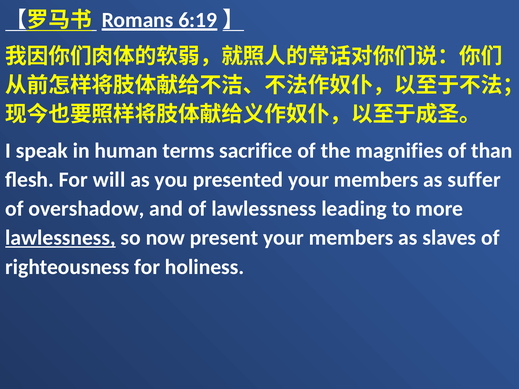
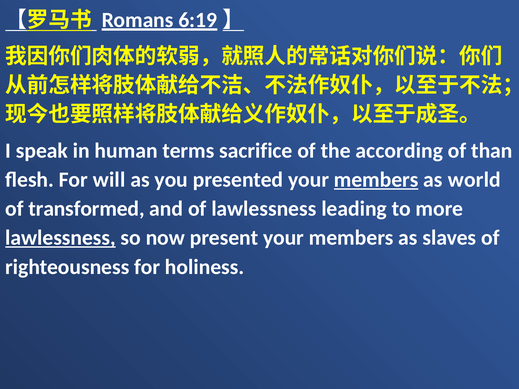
magnifies: magnifies -> according (399, 151)
members underline: none -> present (376, 180)
suffer: suffer -> world (474, 180)
overshadow: overshadow -> transformed (87, 209)
